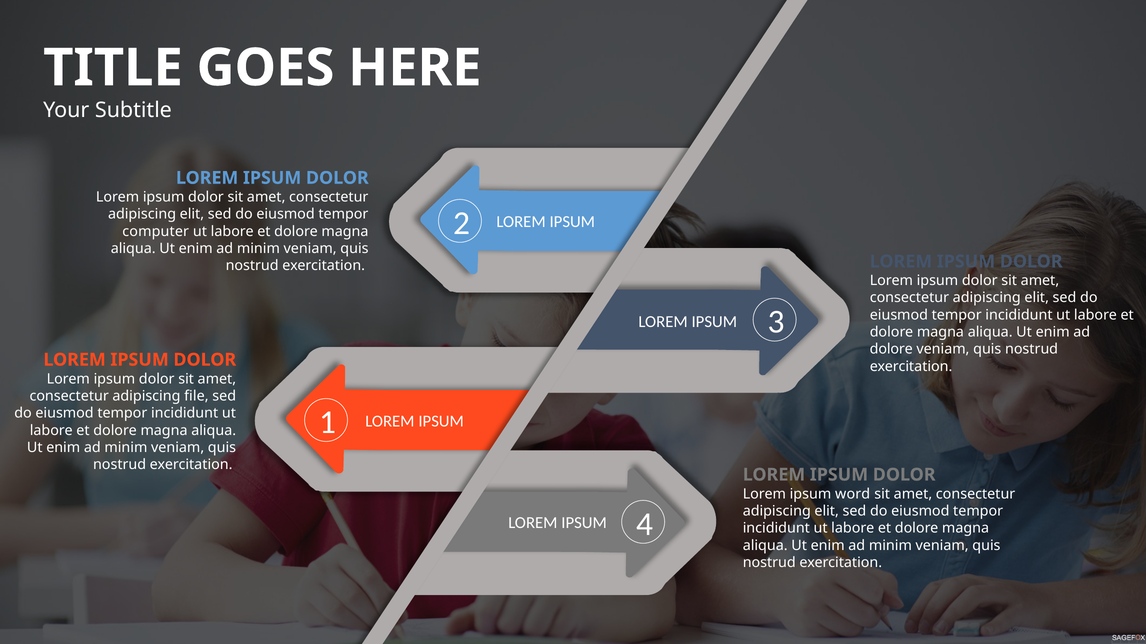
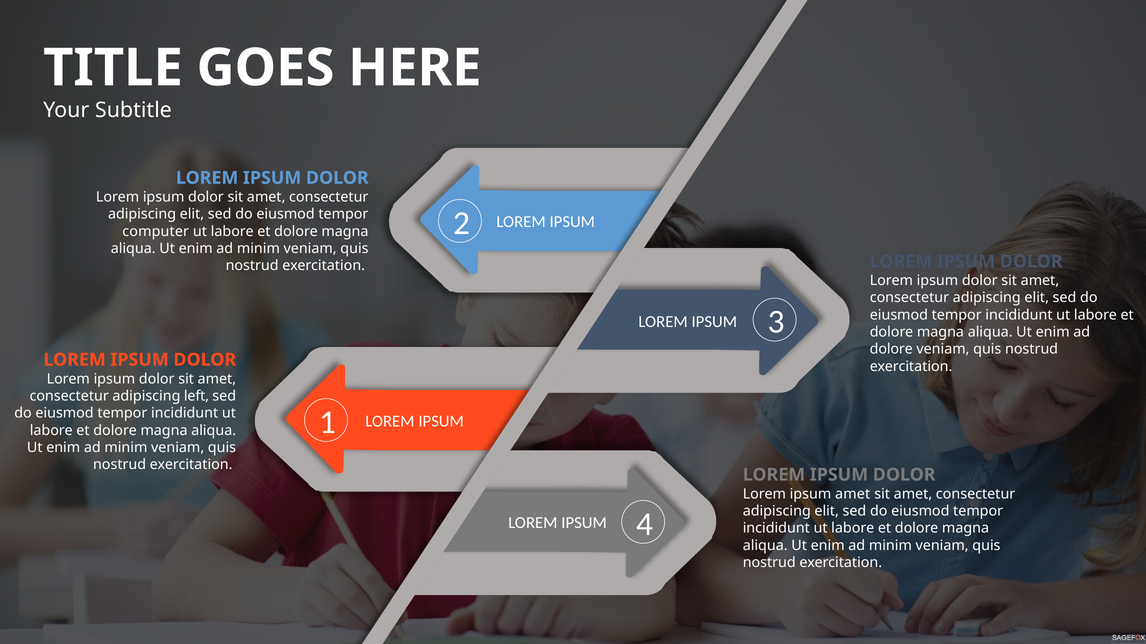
file: file -> left (196, 396)
word: word -> amet (853, 494)
